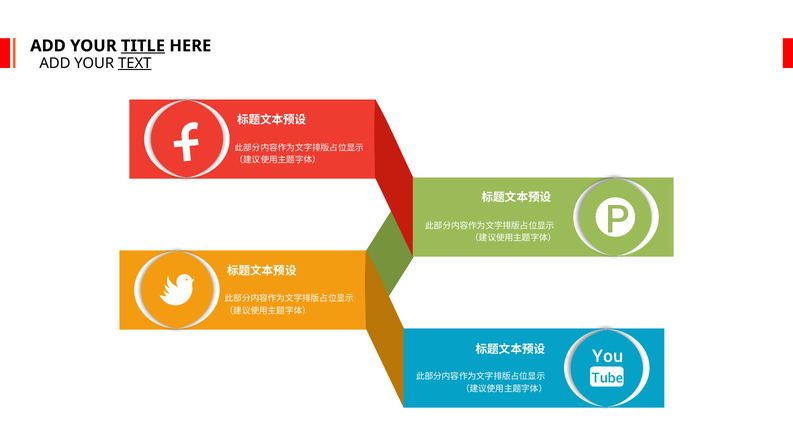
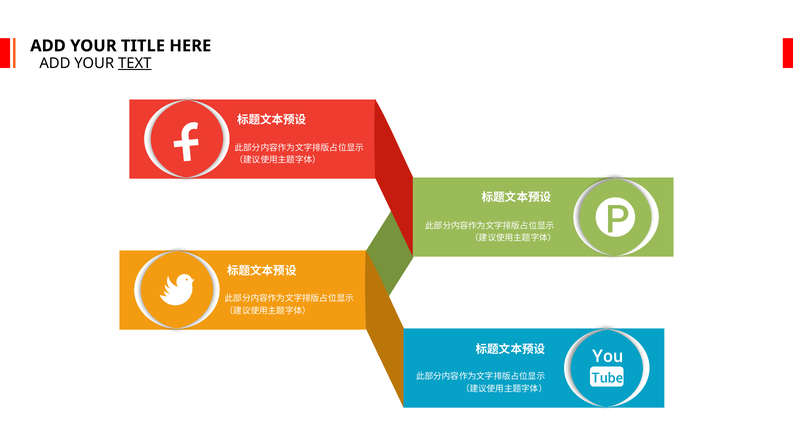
TITLE underline: present -> none (143, 46)
